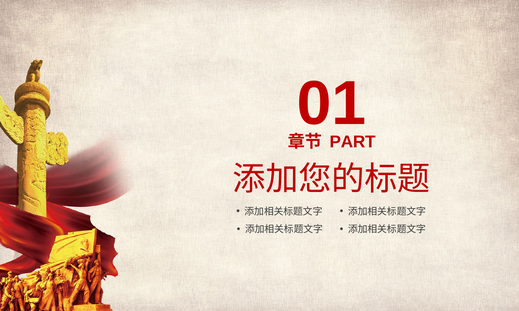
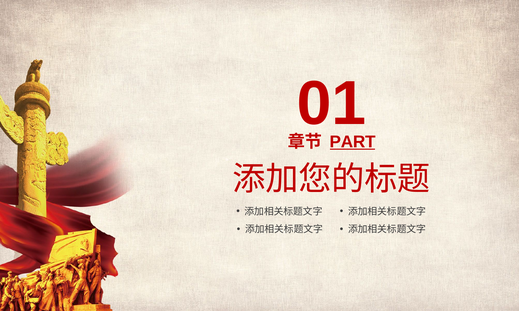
PART underline: none -> present (353, 142)
